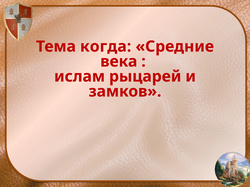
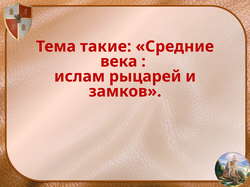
когда: когда -> такие (106, 47)
